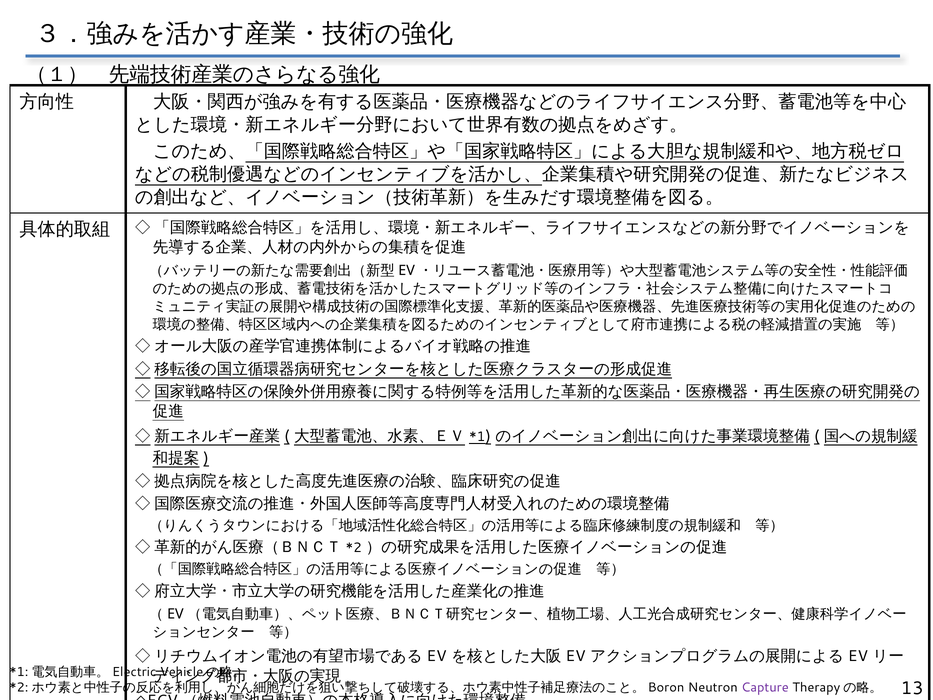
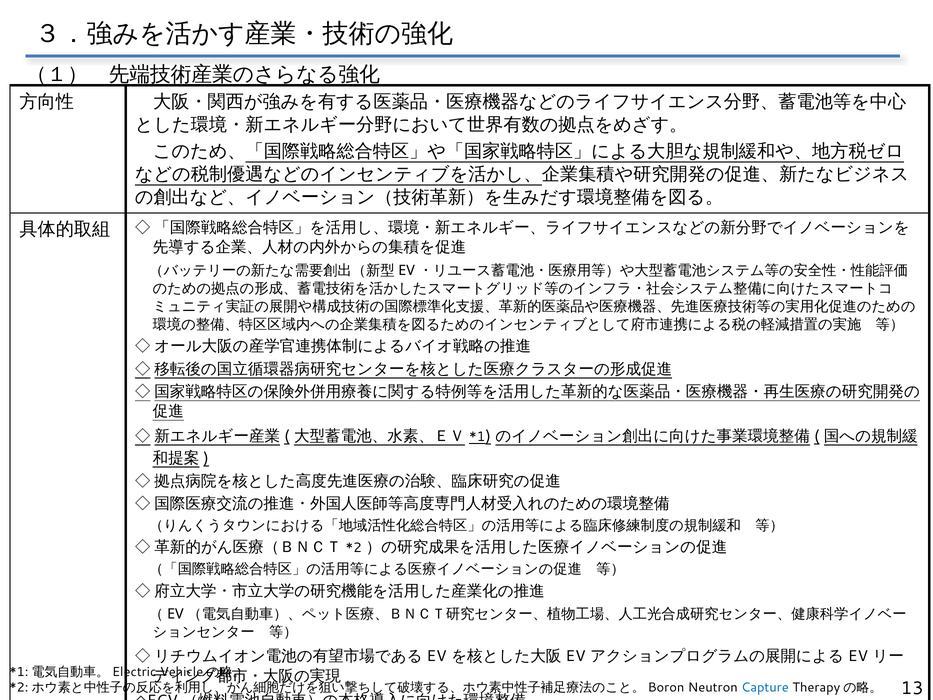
Capture colour: purple -> blue (765, 687)
